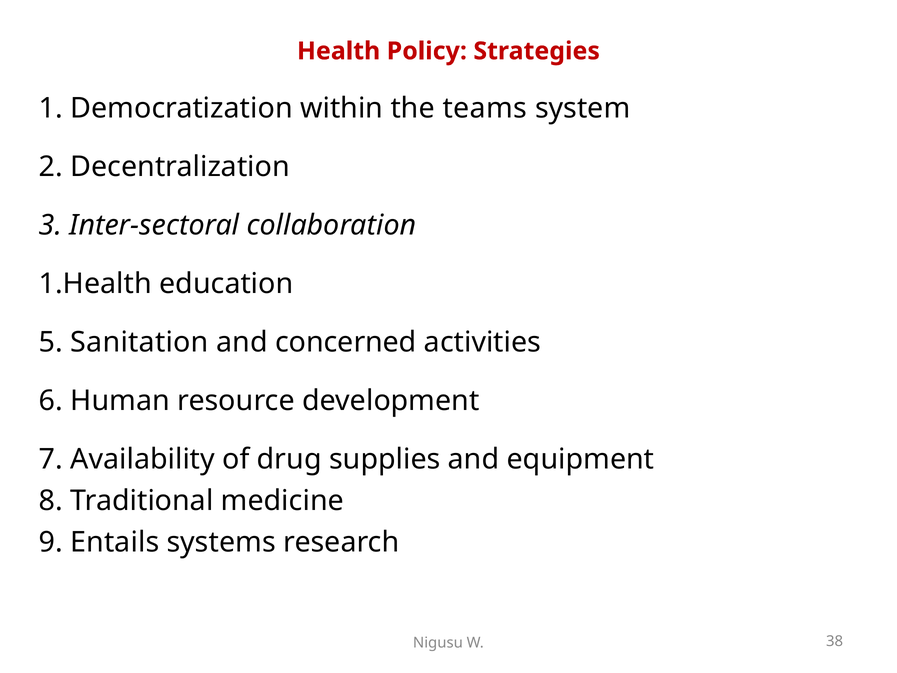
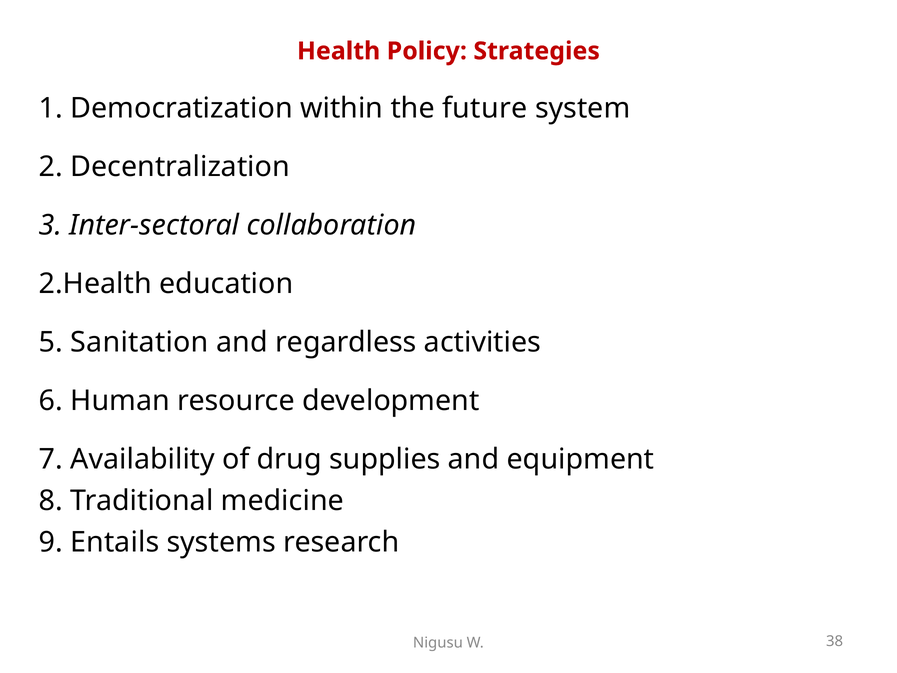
teams: teams -> future (485, 108)
1.Health: 1.Health -> 2.Health (95, 284)
concerned: concerned -> regardless (346, 342)
